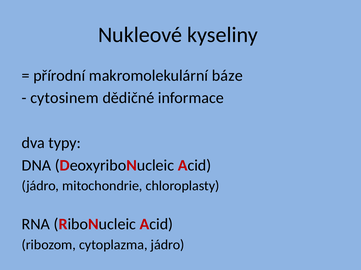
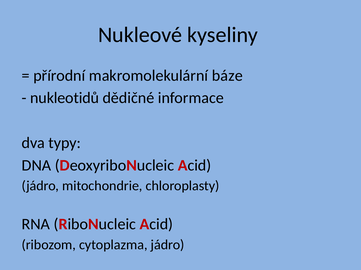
cytosinem: cytosinem -> nukleotidů (65, 98)
